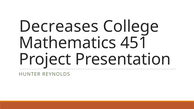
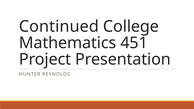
Decreases: Decreases -> Continued (59, 26)
